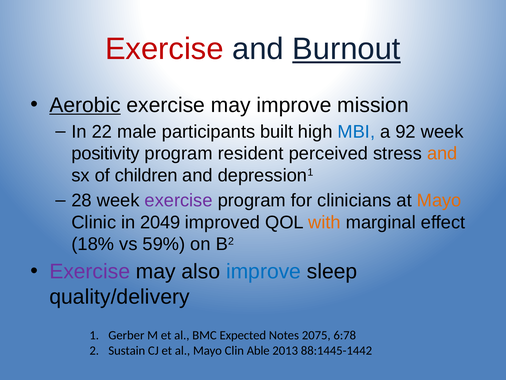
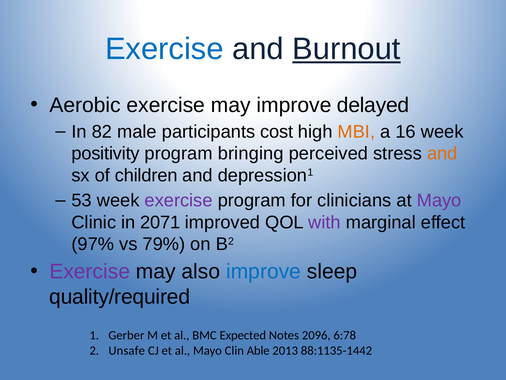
Exercise colour: red -> blue (164, 49)
Aerobic underline: present -> none (85, 105)
mission: mission -> delayed (373, 105)
22: 22 -> 82 (102, 132)
built: built -> cost (277, 132)
MBI colour: blue -> orange (356, 132)
92: 92 -> 16 (406, 132)
resident: resident -> bringing (251, 153)
28: 28 -> 53 (82, 200)
Mayo colour: orange -> purple (439, 200)
2049: 2049 -> 2071 (160, 222)
with colour: orange -> purple (324, 222)
18%: 18% -> 97% (93, 244)
59%: 59% -> 79% (164, 244)
quality/delivery: quality/delivery -> quality/required (120, 296)
2075: 2075 -> 2096 (316, 335)
Sustain: Sustain -> Unsafe (127, 350)
88:1445-1442: 88:1445-1442 -> 88:1135-1442 (336, 350)
